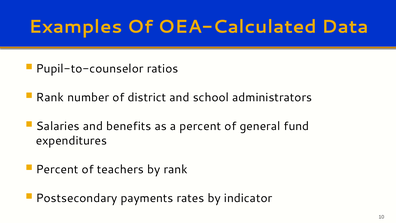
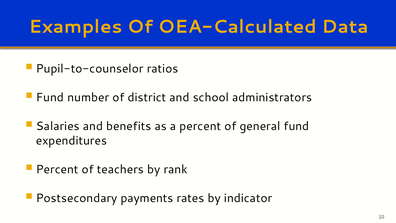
Rank: Rank -> Fund (50, 97)
